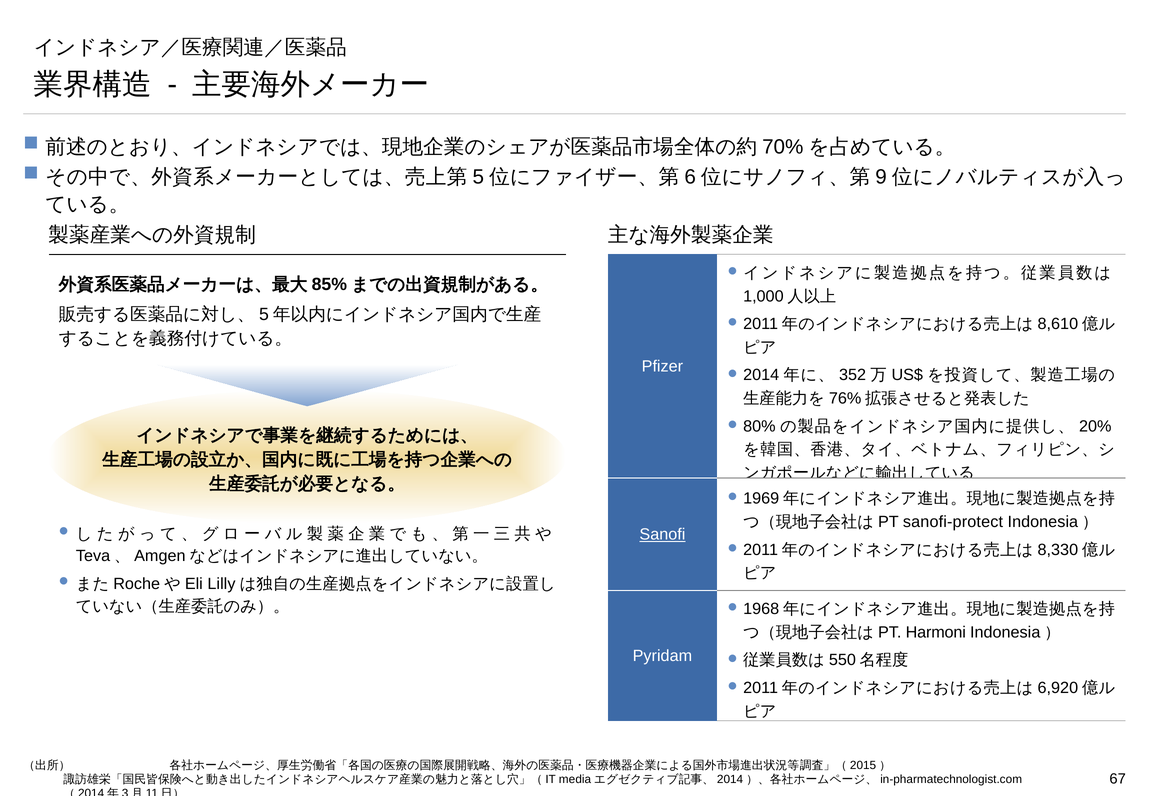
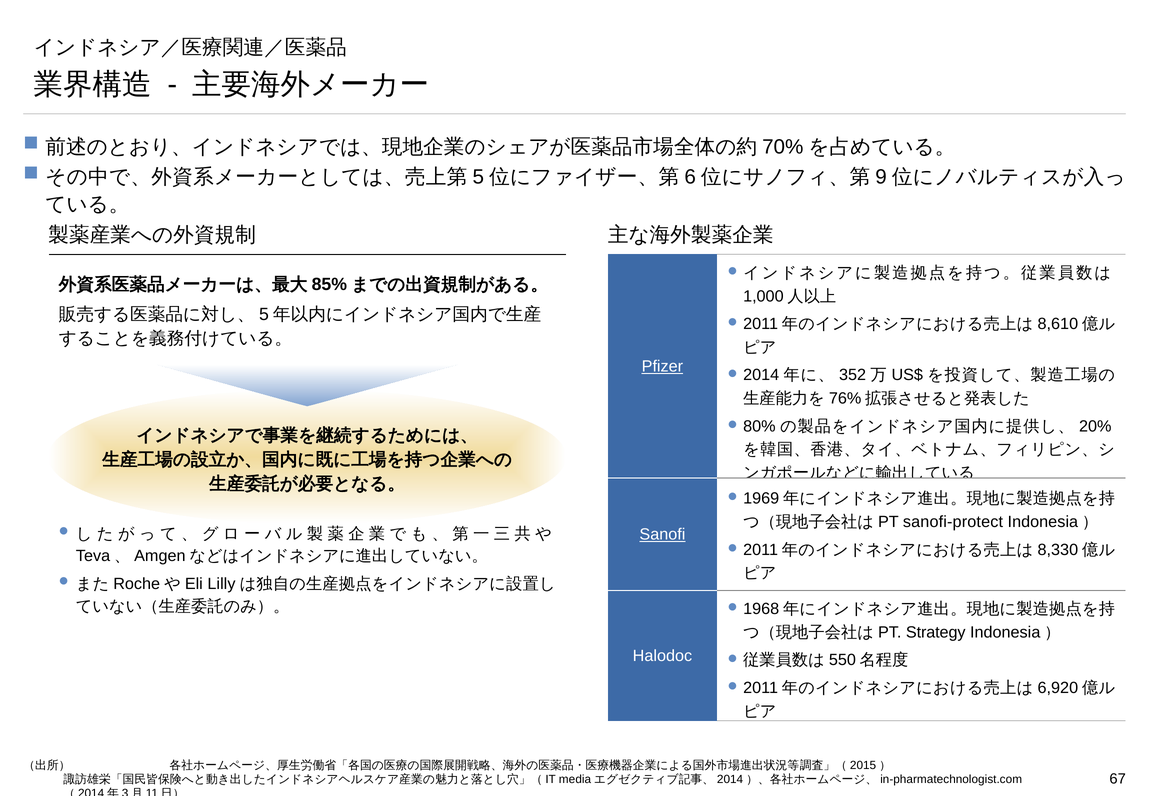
Pfizer underline: none -> present (662, 366)
Harmoni: Harmoni -> Strategy (936, 632)
Pyridam: Pyridam -> Halodoc (662, 656)
